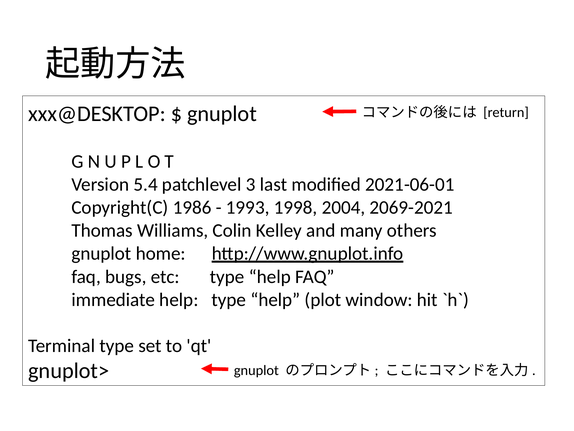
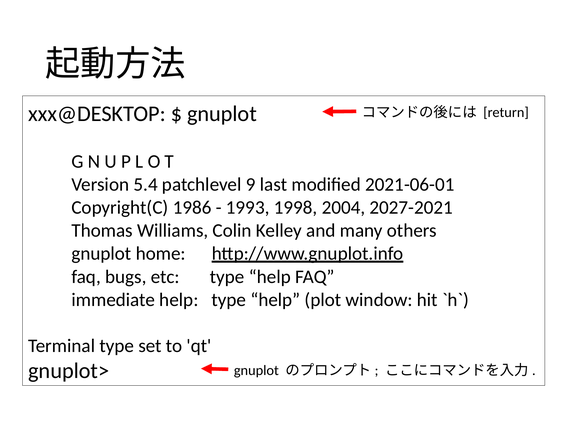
3: 3 -> 9 (251, 184)
2069-2021: 2069-2021 -> 2027-2021 (411, 207)
